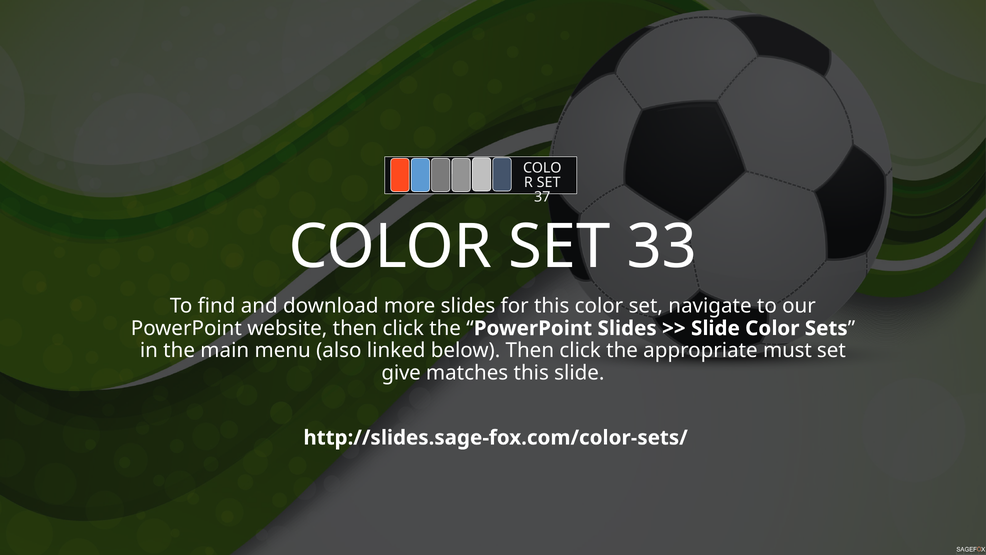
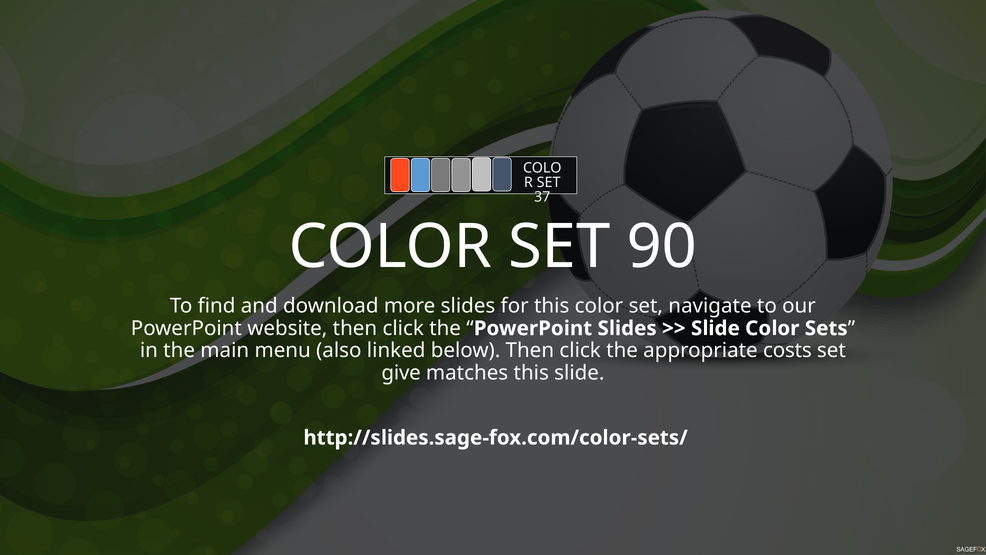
33: 33 -> 90 (662, 246)
must: must -> costs (787, 350)
